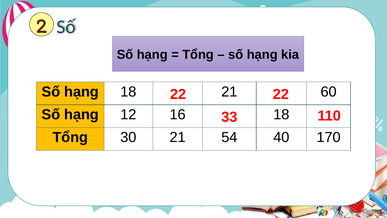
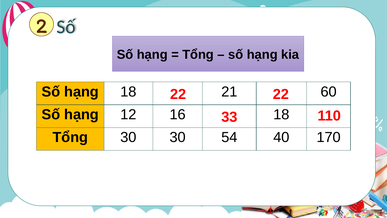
30 21: 21 -> 30 (178, 137)
